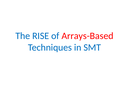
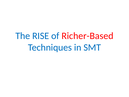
Arrays-Based: Arrays-Based -> Richer-Based (87, 36)
